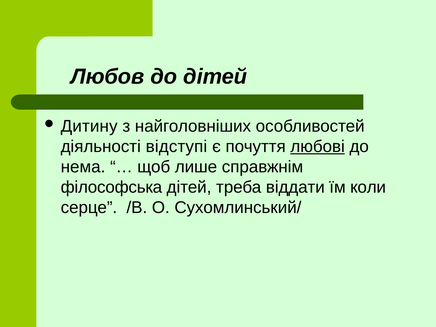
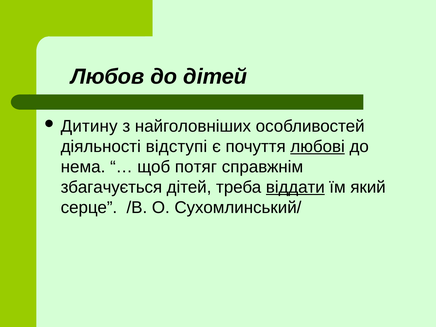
лише: лише -> потяг (196, 167)
філософська: філософська -> збагачується (111, 187)
віддати underline: none -> present (295, 187)
коли: коли -> який (368, 187)
